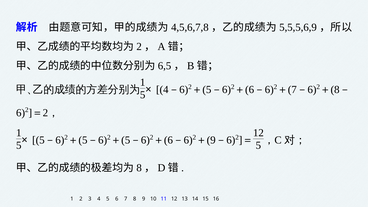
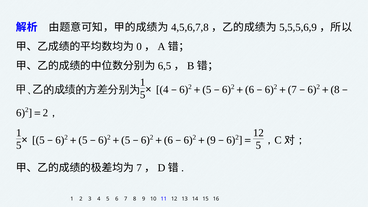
2: 2 -> 0 (139, 47)
8: 8 -> 7 (139, 168)
